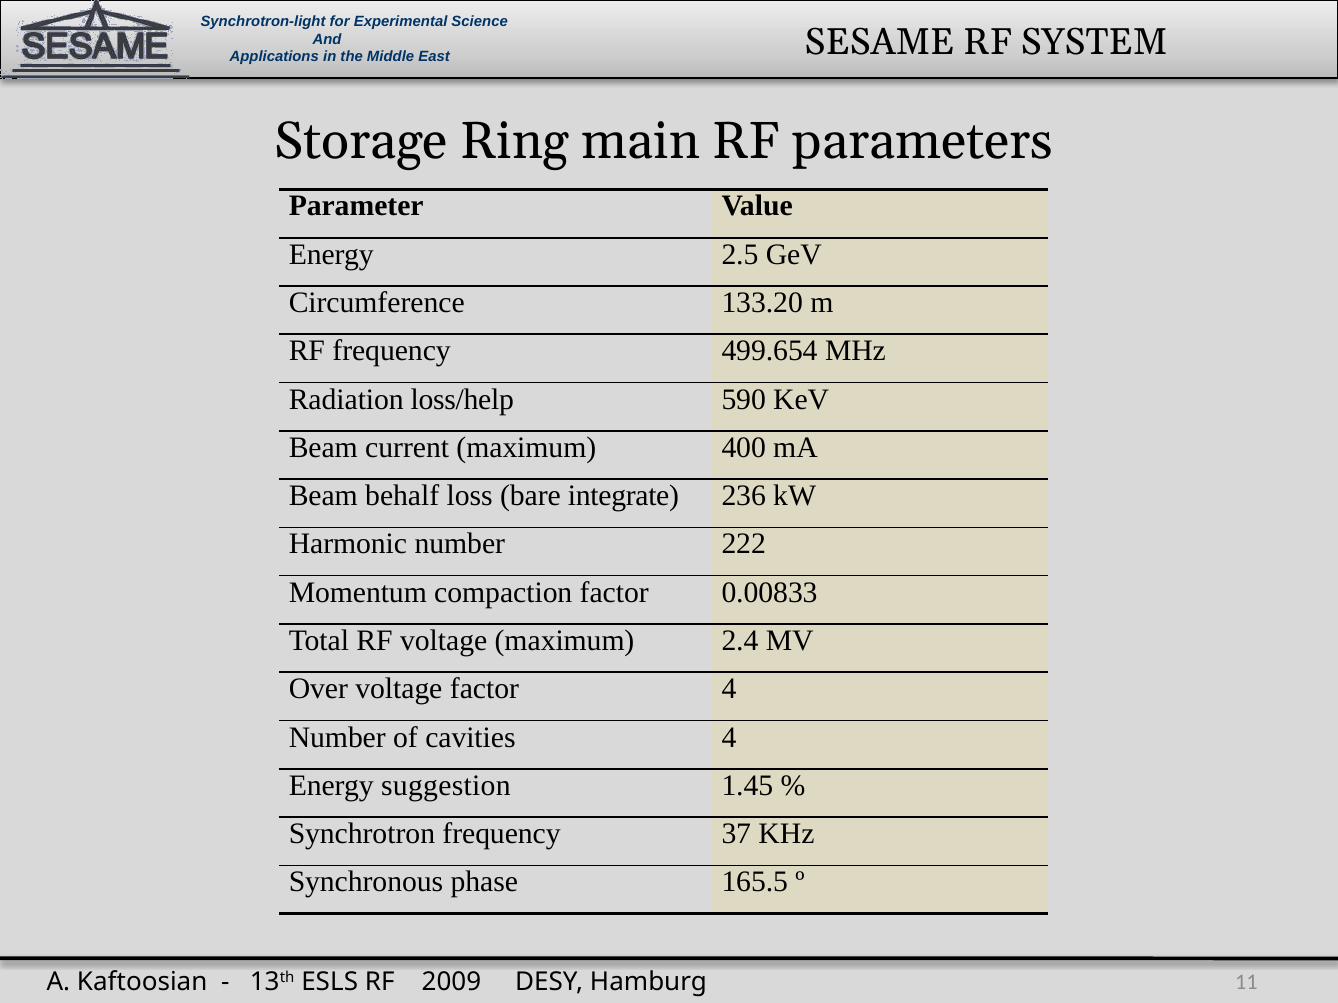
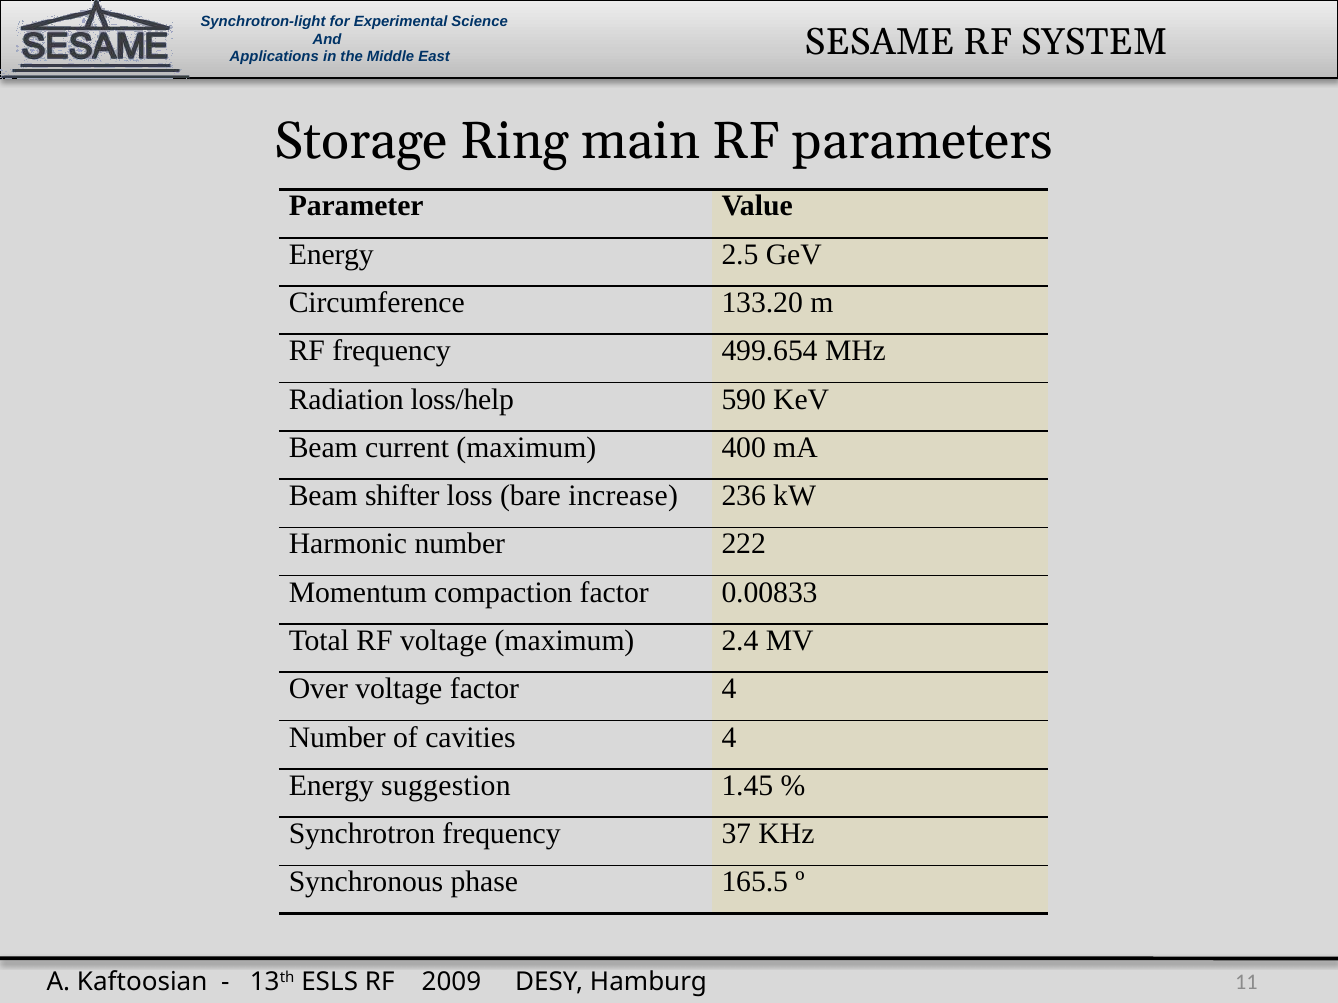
behalf: behalf -> shifter (402, 496)
integrate: integrate -> increase (623, 496)
